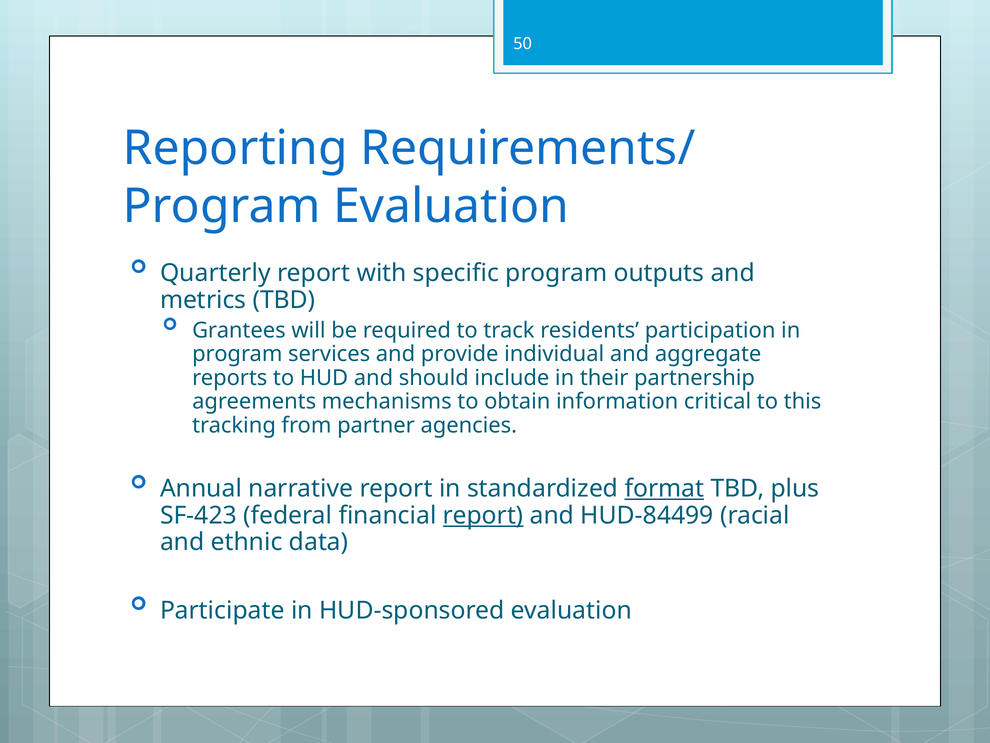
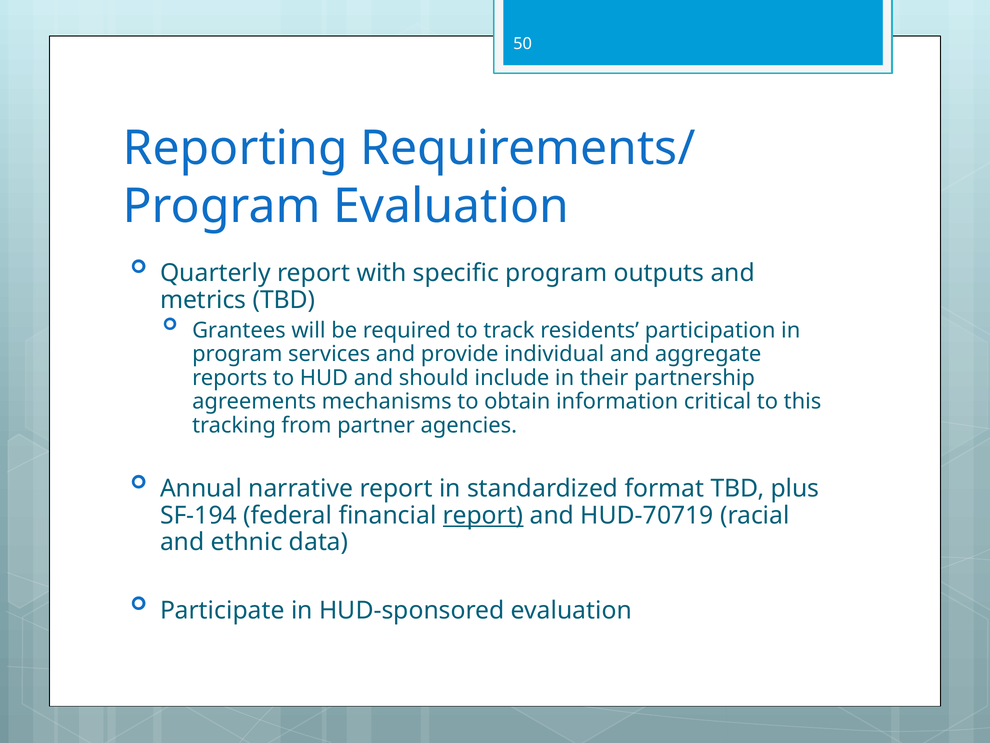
format underline: present -> none (664, 488)
SF-423: SF-423 -> SF-194 (198, 515)
HUD-84499: HUD-84499 -> HUD-70719 (647, 515)
